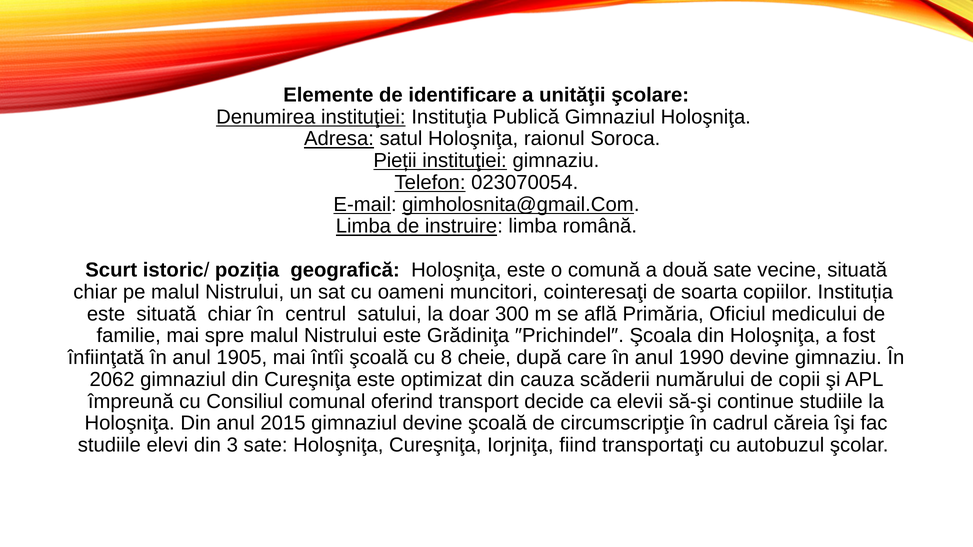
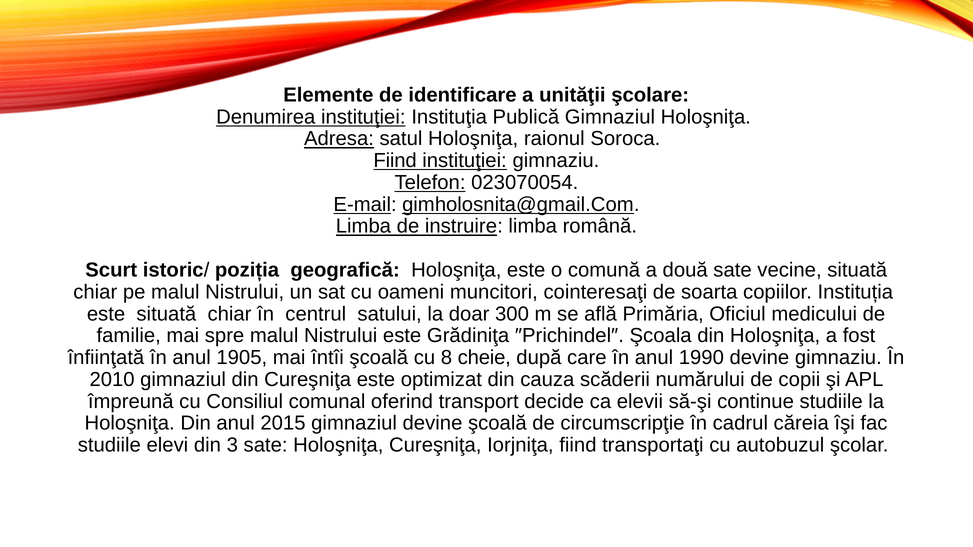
Pieții: Pieții -> Fiind (395, 161)
2062: 2062 -> 2010 (112, 380)
